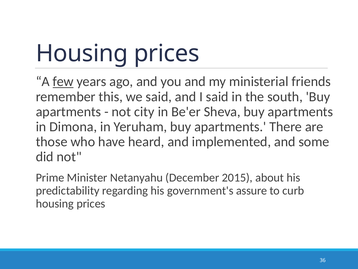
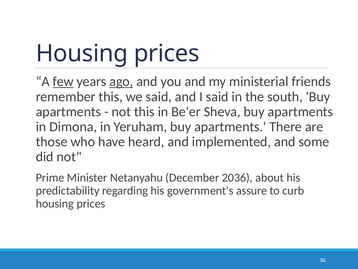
ago underline: none -> present (121, 81)
not city: city -> this (144, 111)
2015: 2015 -> 2036 (237, 177)
